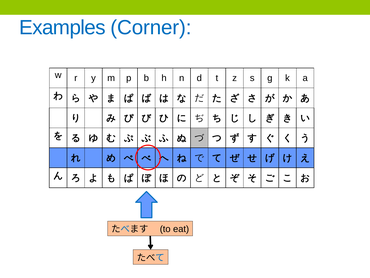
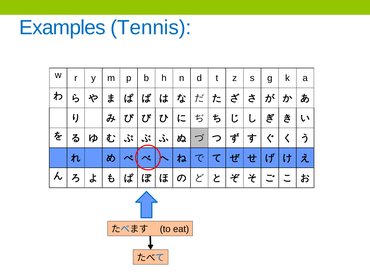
Corner: Corner -> Tennis (151, 28)
